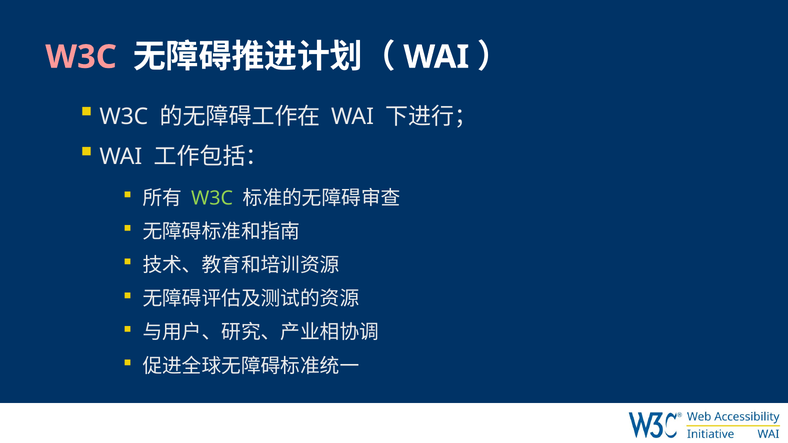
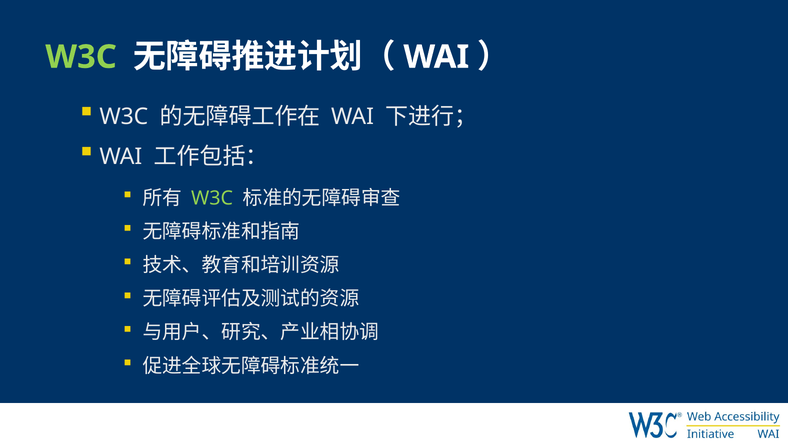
W3C colour: pink -> light green (81, 57)
